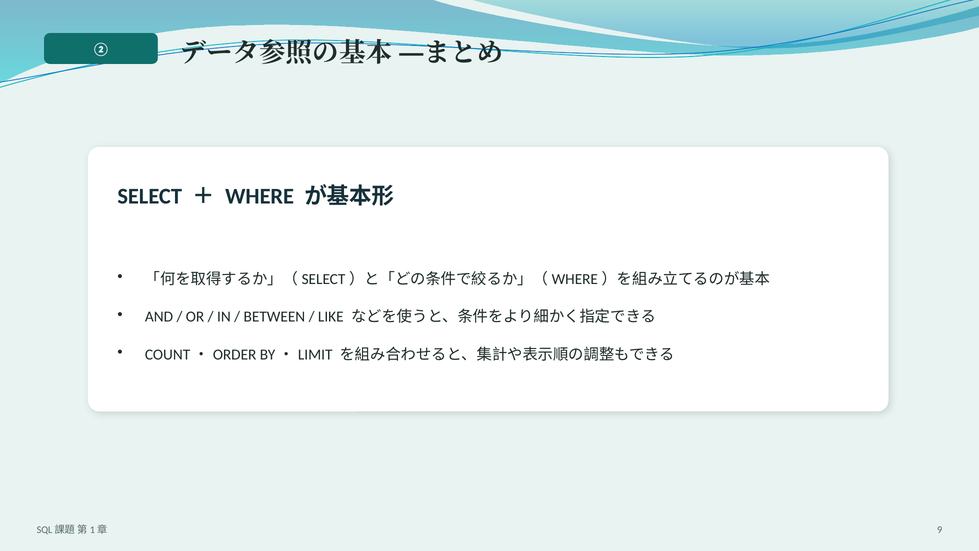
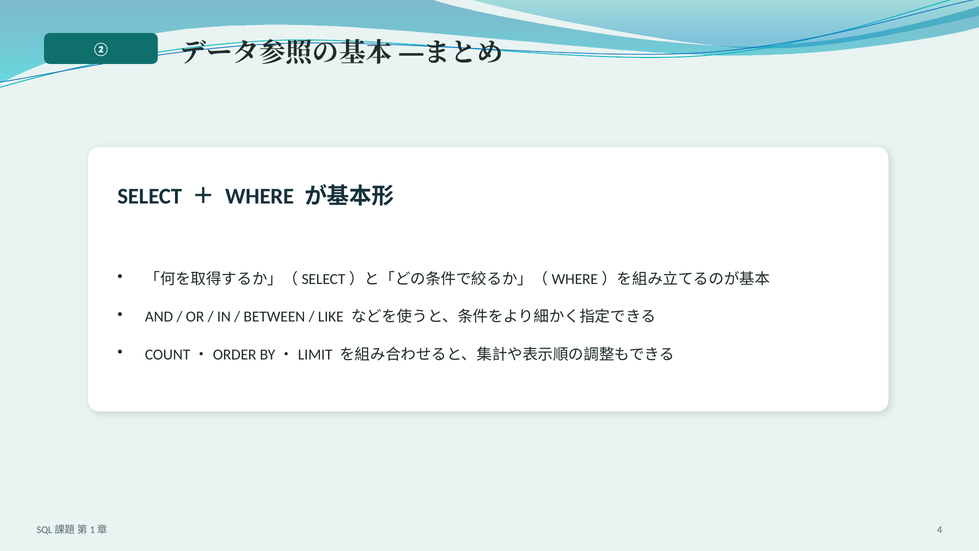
9: 9 -> 4 (940, 529)
